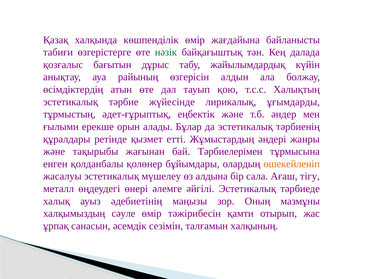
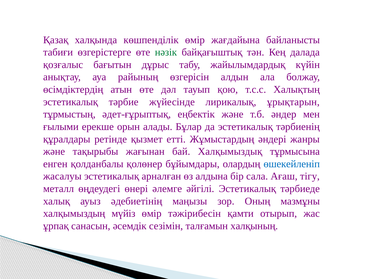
ұғымдарды: ұғымдарды -> ұрықтарын (293, 102)
Тәрбиелерімен: Тәрбиелерімен -> Халқымыздық (230, 151)
өшекейленіп colour: orange -> blue (292, 164)
мүшелеу: мүшелеу -> арналған (161, 176)
сәуле: сәуле -> мүйіз (123, 214)
